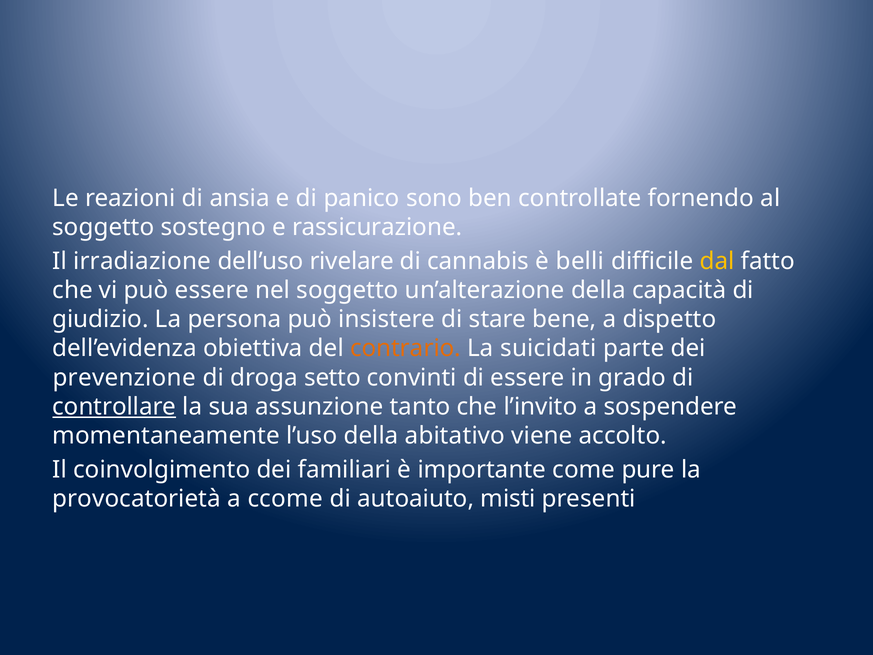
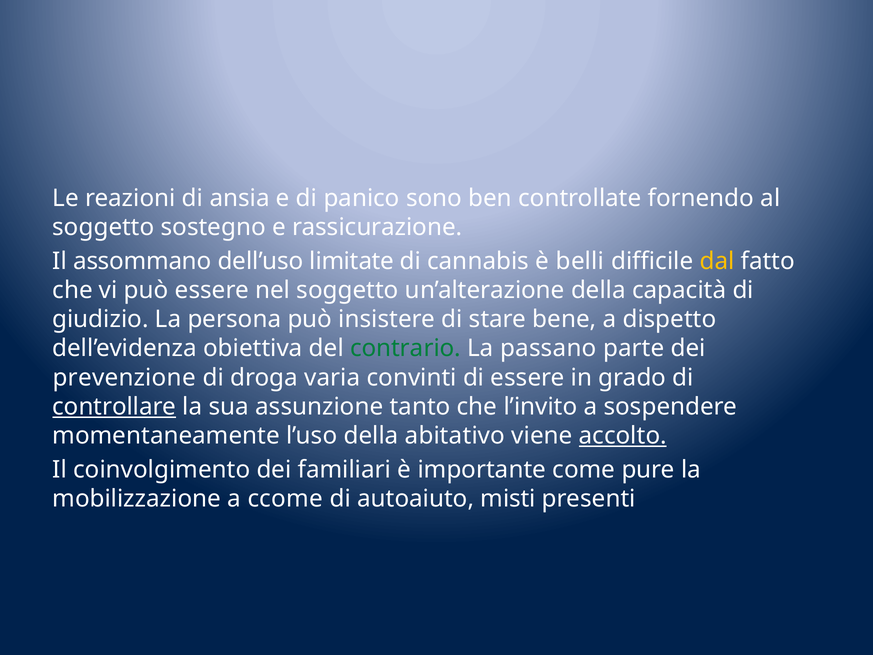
irradiazione: irradiazione -> assommano (142, 261)
rivelare: rivelare -> limitate (352, 261)
contrario colour: orange -> green (405, 348)
suicidati: suicidati -> passano (548, 348)
setto: setto -> varia (332, 377)
accolto underline: none -> present (623, 436)
provocatorietà: provocatorietà -> mobilizzazione (137, 499)
